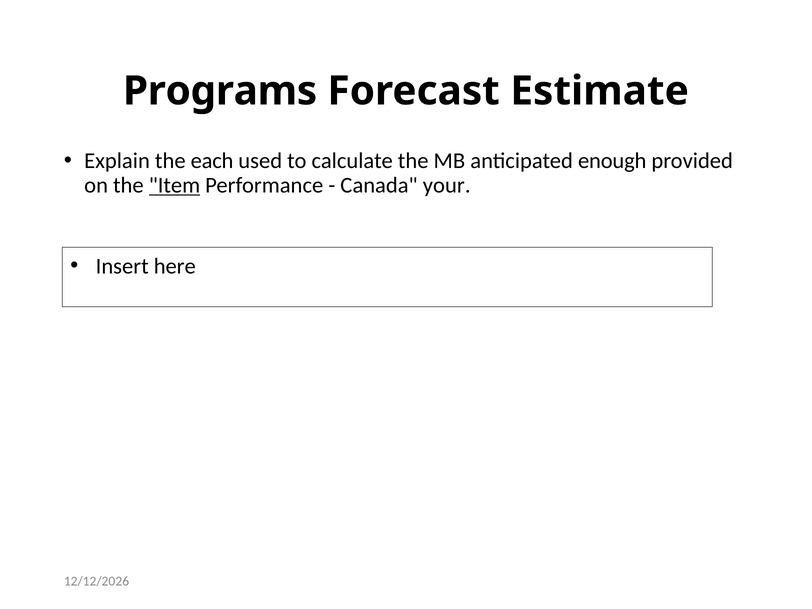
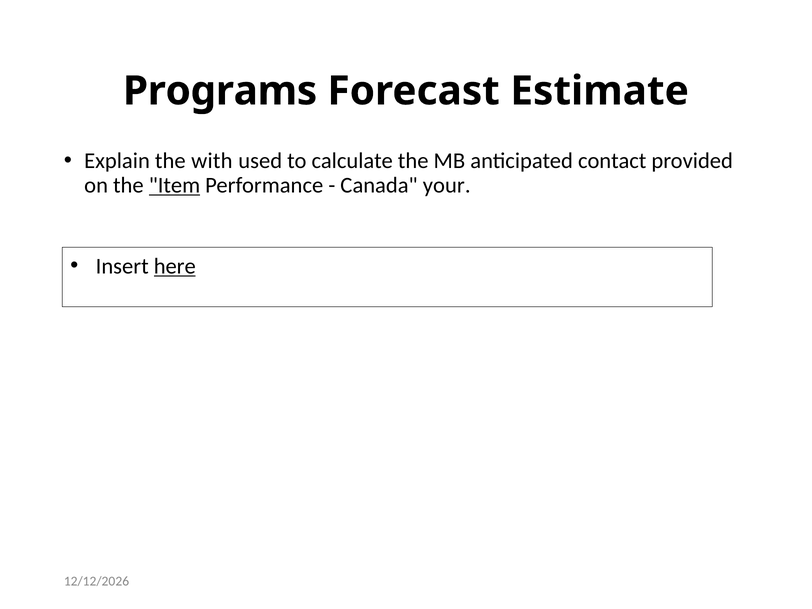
each: each -> with (212, 161)
enough: enough -> contact (612, 161)
here underline: none -> present (175, 266)
